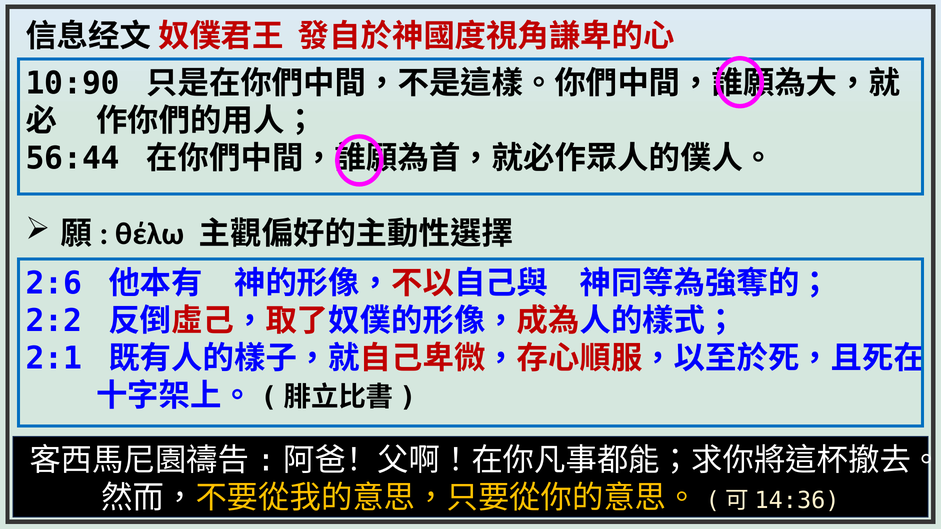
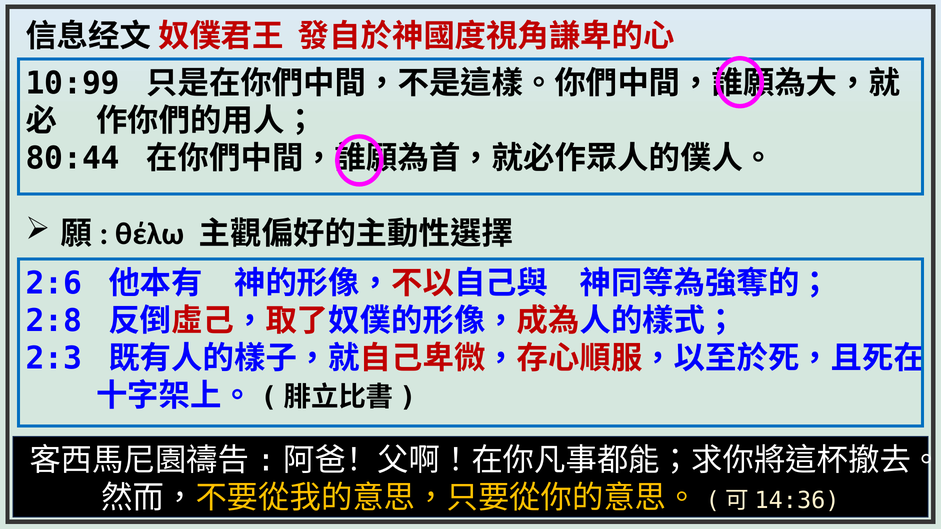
10:90: 10:90 -> 10:99 (73, 83)
56:44: 56:44 -> 80:44 (73, 159)
2:2: 2:2 -> 2:8 (54, 321)
2:1: 2:1 -> 2:3 (54, 359)
